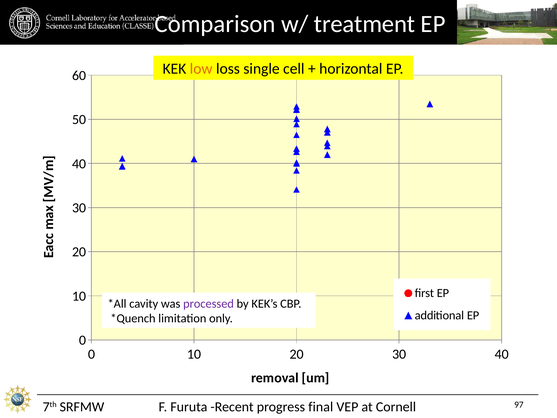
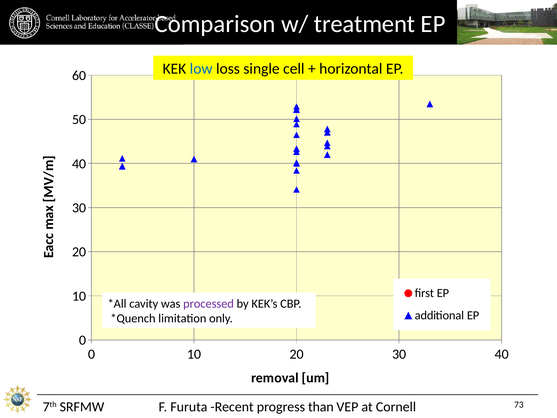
low colour: orange -> blue (201, 69)
final: final -> than (321, 407)
97: 97 -> 73 (519, 404)
